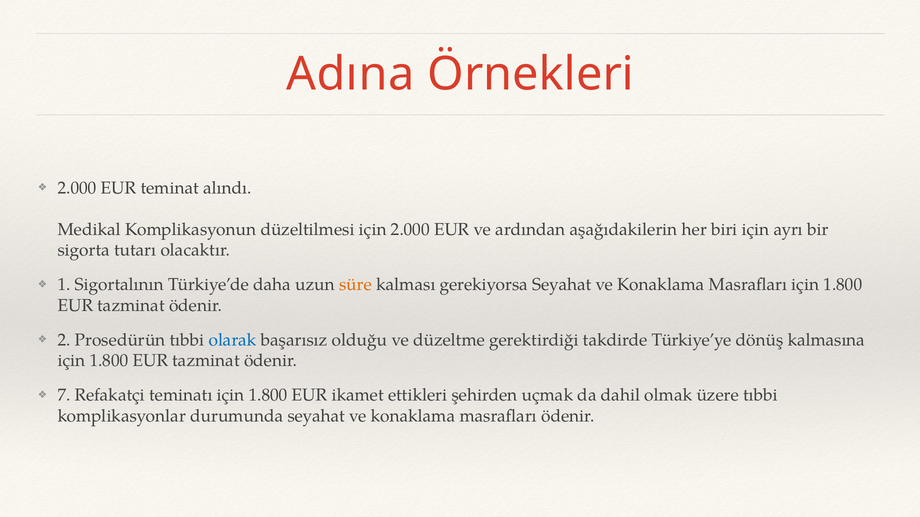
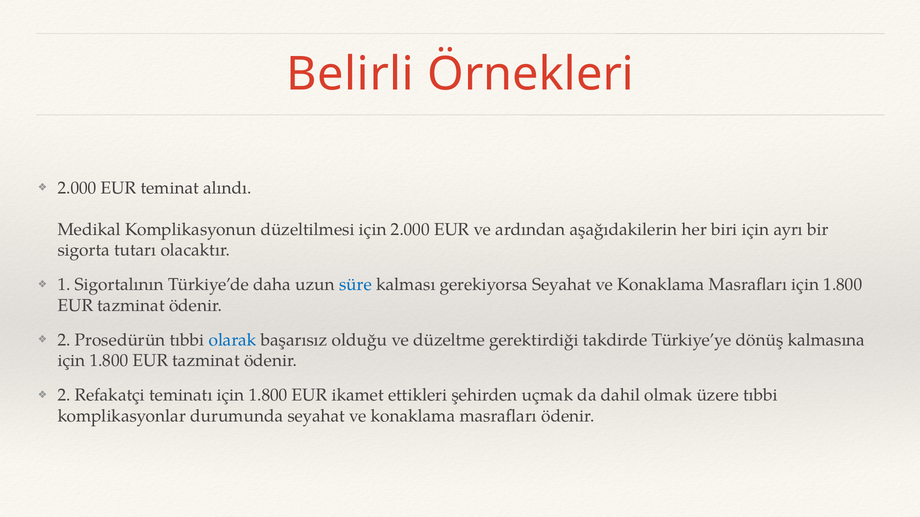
Adına: Adına -> Belirli (350, 74)
süre colour: orange -> blue (355, 285)
7: 7 -> 2 (64, 396)
